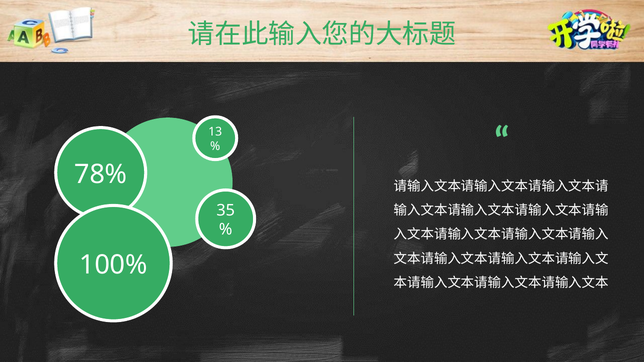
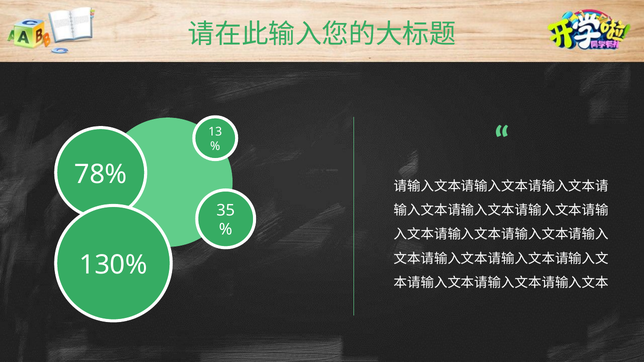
100%: 100% -> 130% (113, 265)
